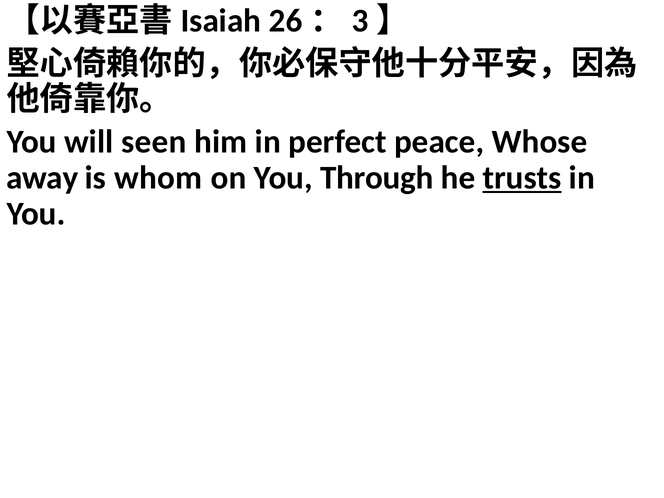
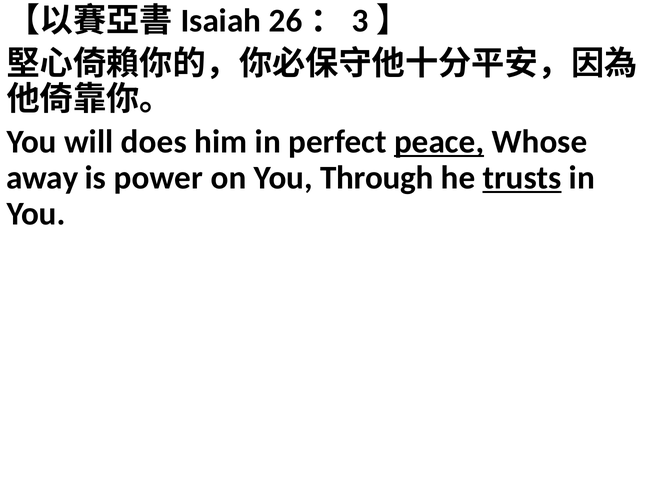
seen: seen -> does (154, 142)
peace underline: none -> present (439, 142)
whom: whom -> power (158, 178)
